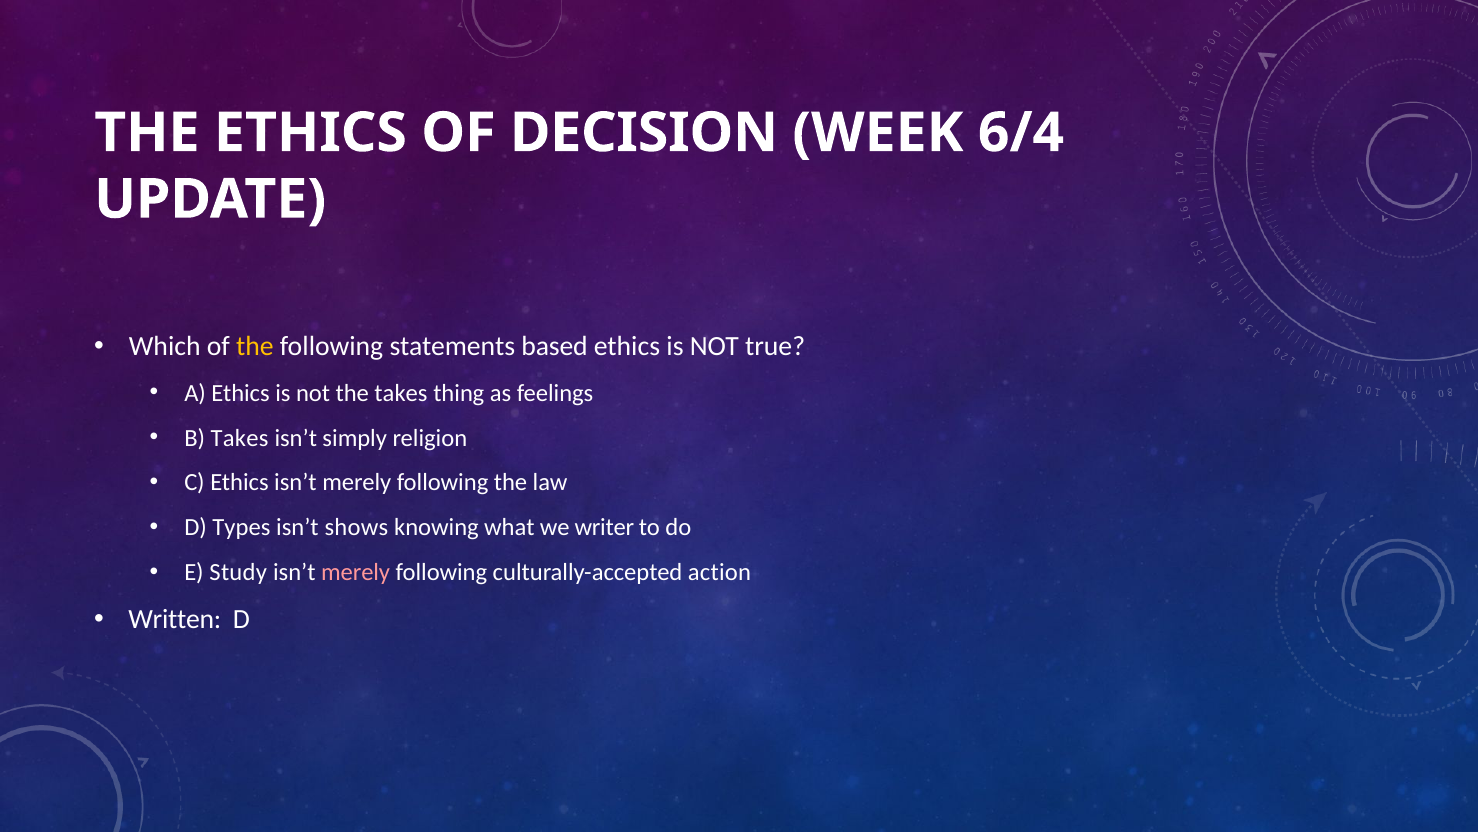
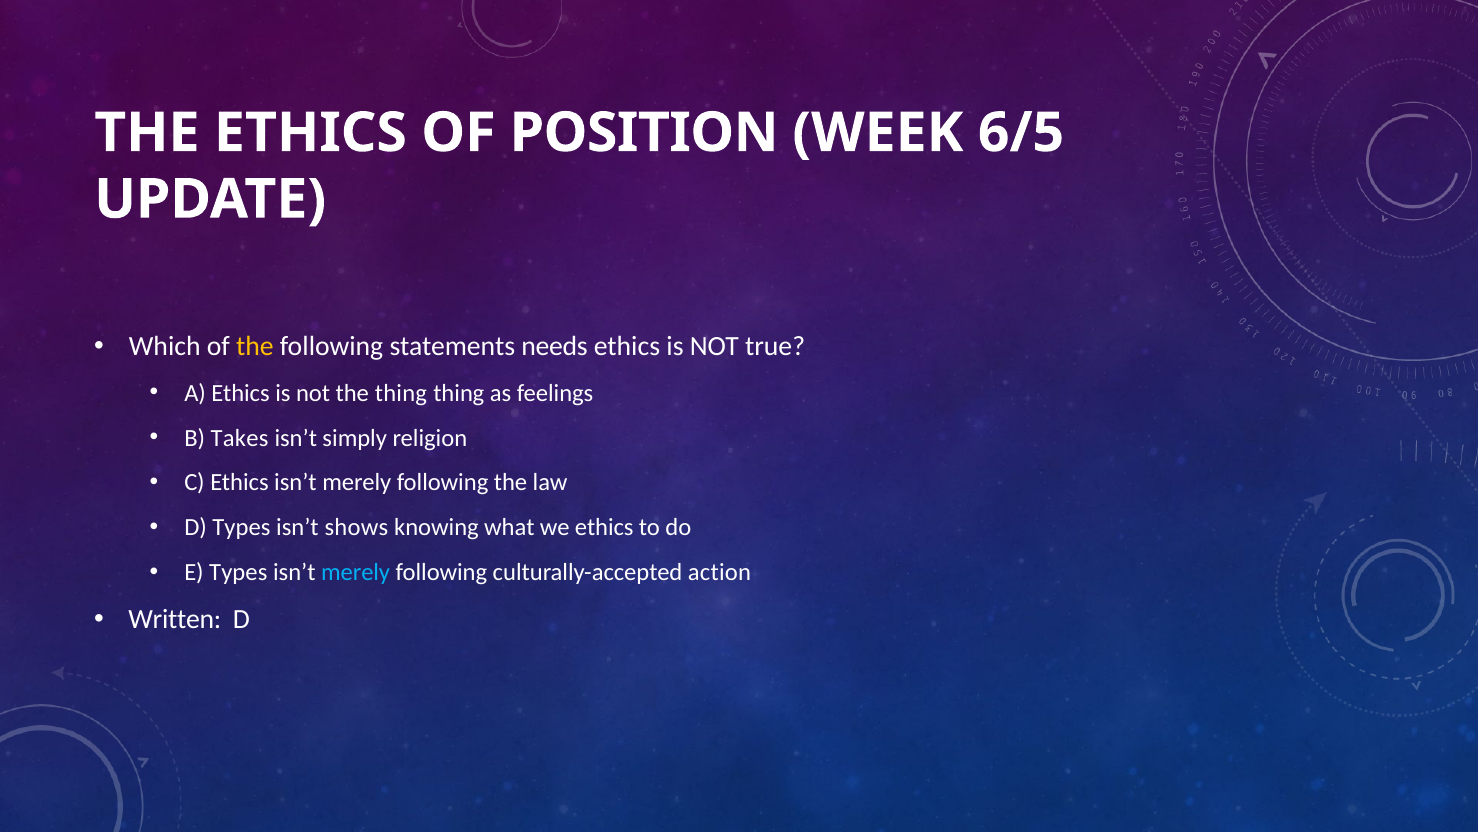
DECISION: DECISION -> POSITION (644, 133)
6/4: 6/4 -> 6/5 (1021, 133)
based: based -> needs (555, 346)
the takes: takes -> thing (401, 393)
we writer: writer -> ethics (604, 527)
E Study: Study -> Types (238, 572)
merely colour: pink -> light blue (356, 572)
